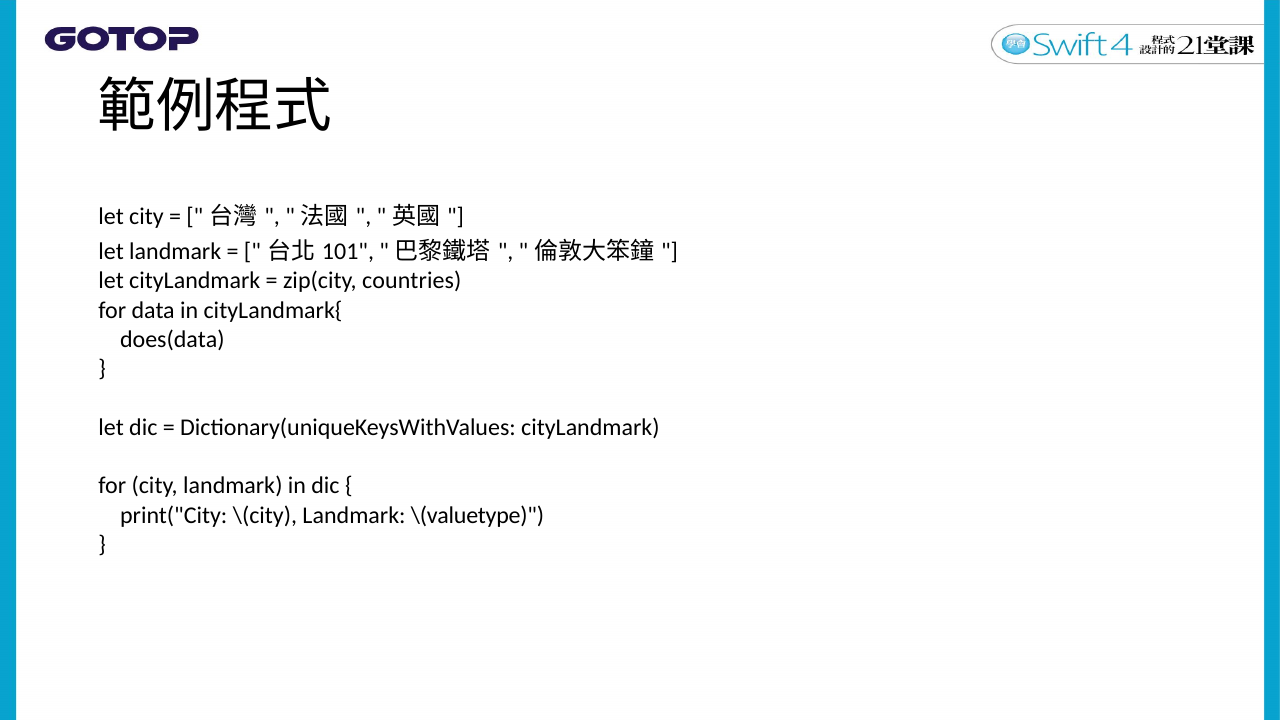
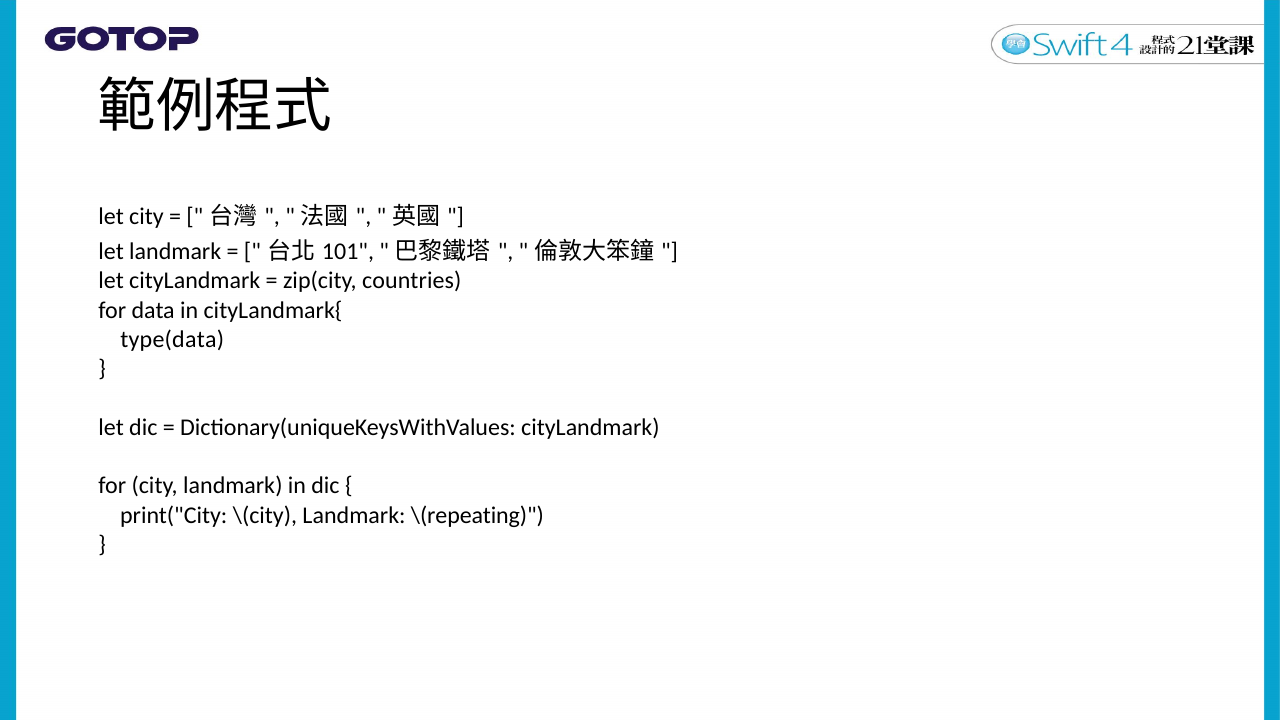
does(data: does(data -> type(data (172, 339)
\(valuetype: \(valuetype -> \(repeating (477, 515)
